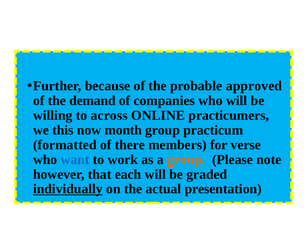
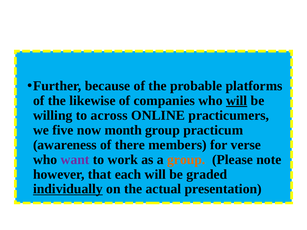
approved: approved -> platforms (254, 86)
demand: demand -> likewise (92, 101)
will underline: none -> present (237, 101)
this: this -> five (63, 130)
formatted: formatted -> awareness (65, 145)
want colour: blue -> purple (75, 160)
